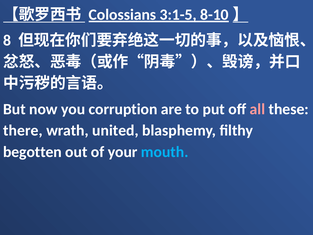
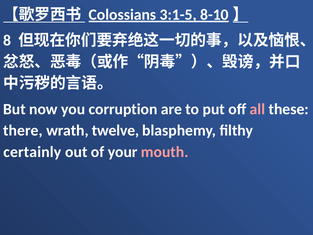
united: united -> twelve (116, 130)
begotten: begotten -> certainly (32, 152)
mouth colour: light blue -> pink (165, 152)
